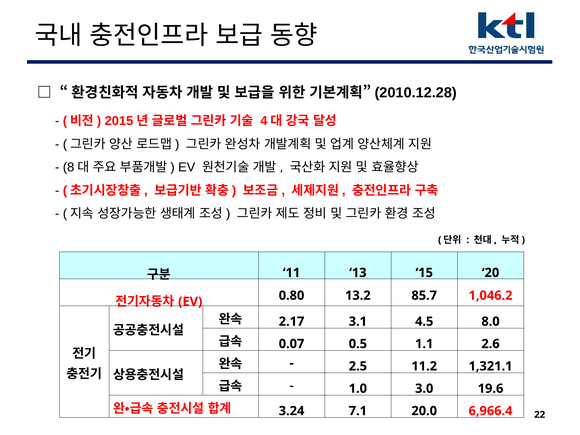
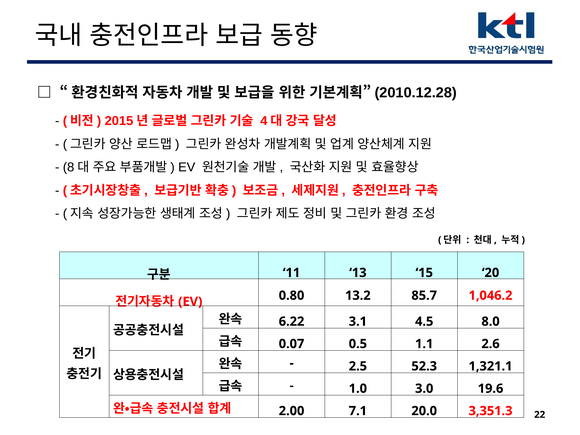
2.17: 2.17 -> 6.22 (292, 321)
11.2: 11.2 -> 52.3 (424, 366)
3.24: 3.24 -> 2.00 (292, 411)
6,966.4: 6,966.4 -> 3,351.3 (491, 411)
